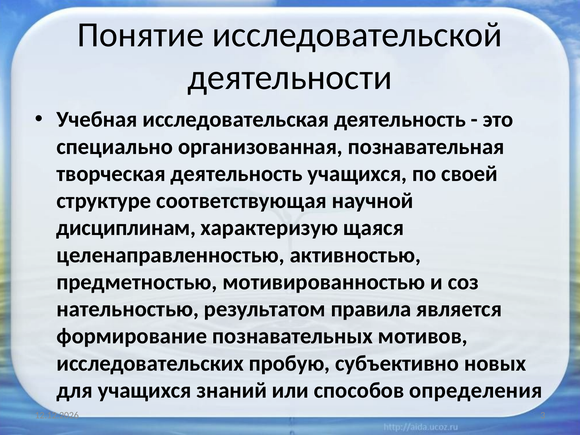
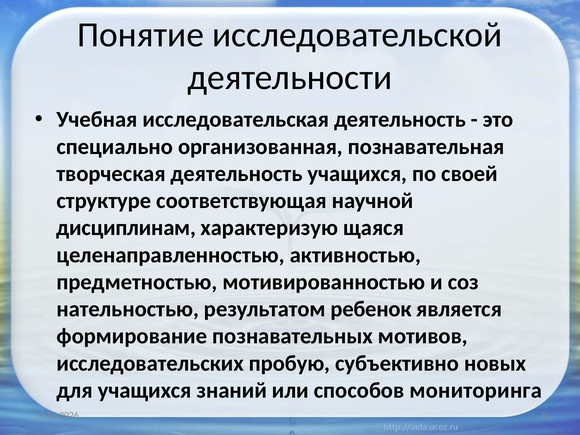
правила: правила -> ребенок (371, 309)
определения: определения -> мониторинга (476, 390)
